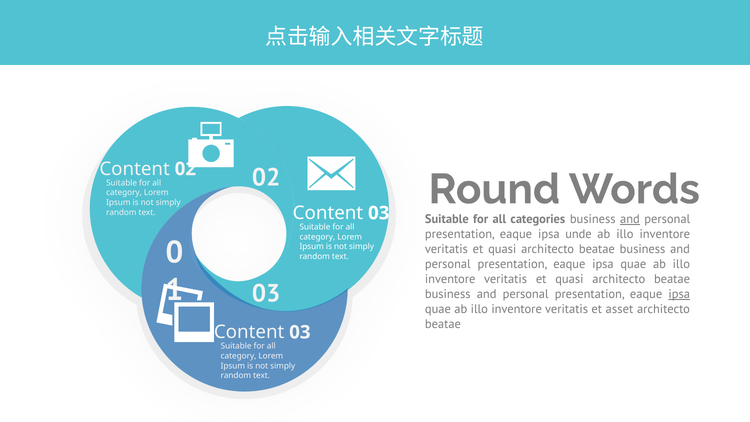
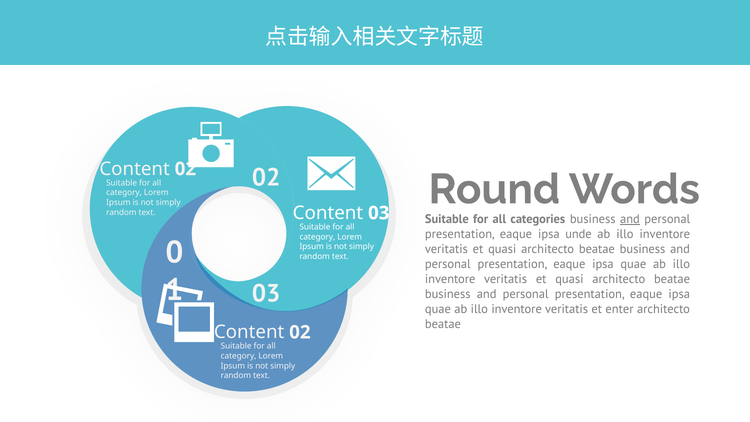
ipsa underline: present -> none (679, 294)
asset: asset -> enter (620, 309)
03: 03 -> 02 (300, 332)
